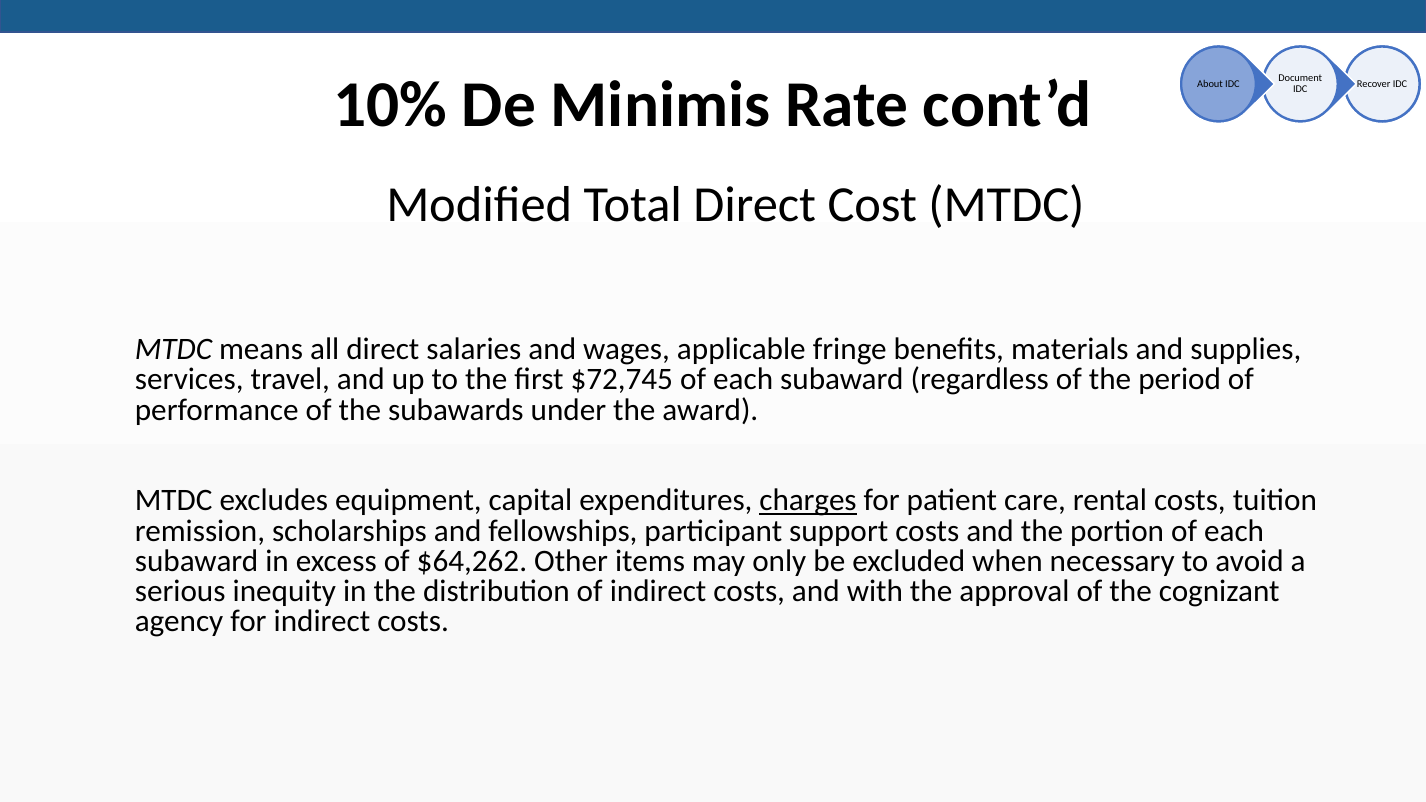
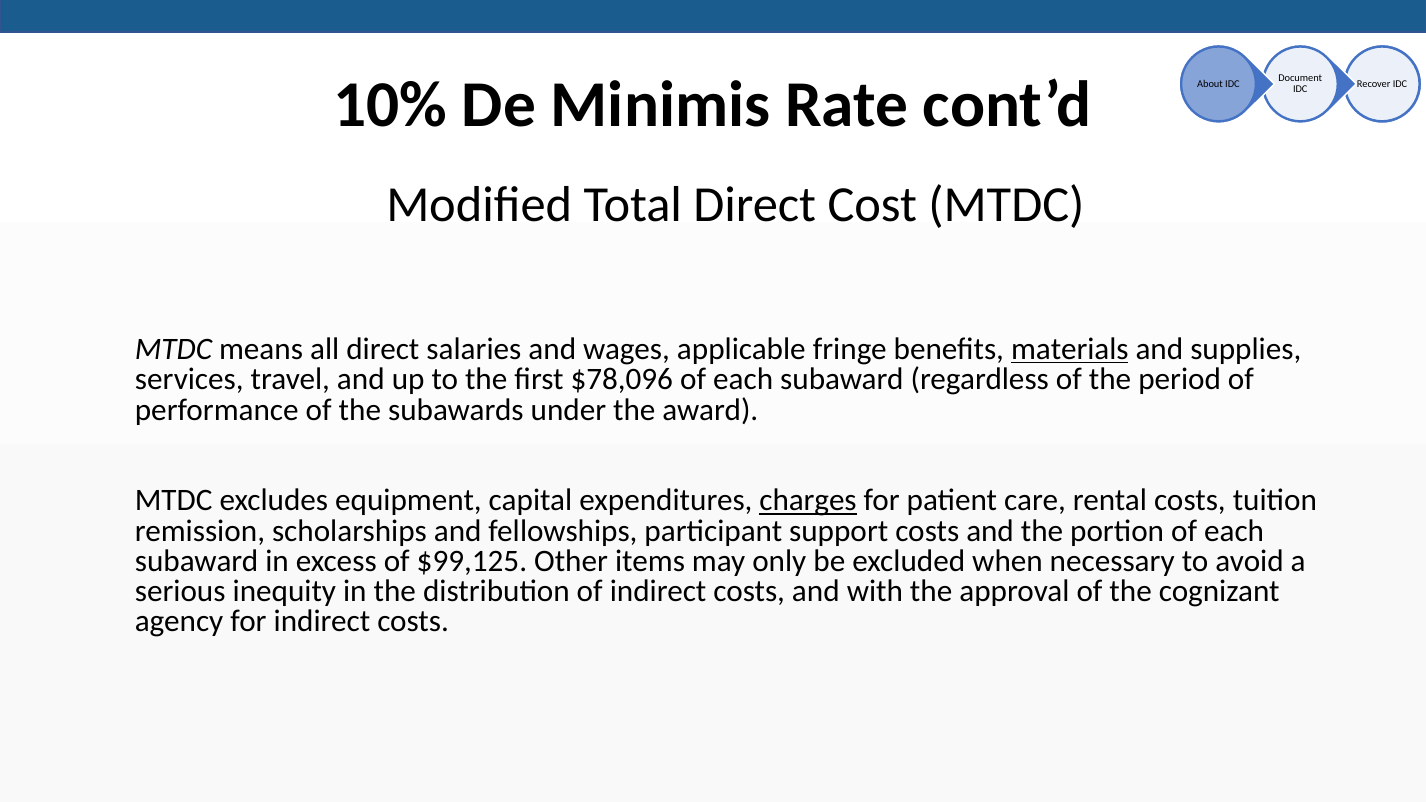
materials underline: none -> present (1070, 349)
$72,745: $72,745 -> $78,096 (622, 379)
$64,262: $64,262 -> $99,125 (472, 561)
